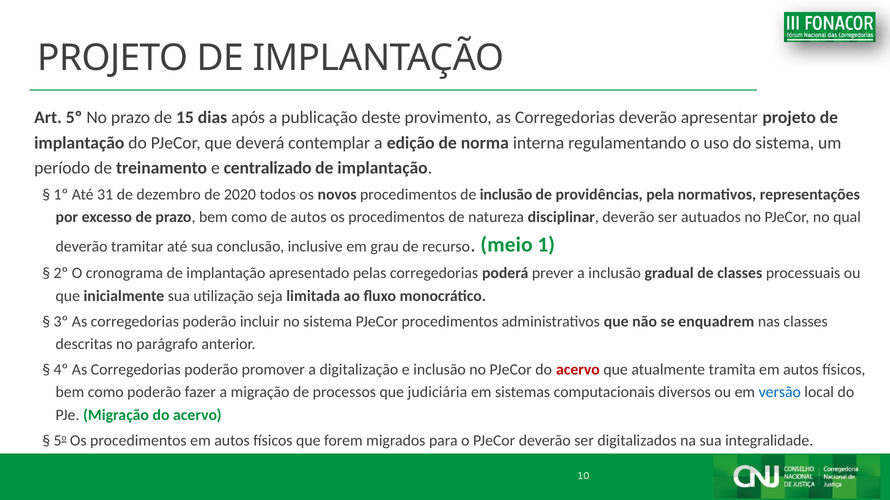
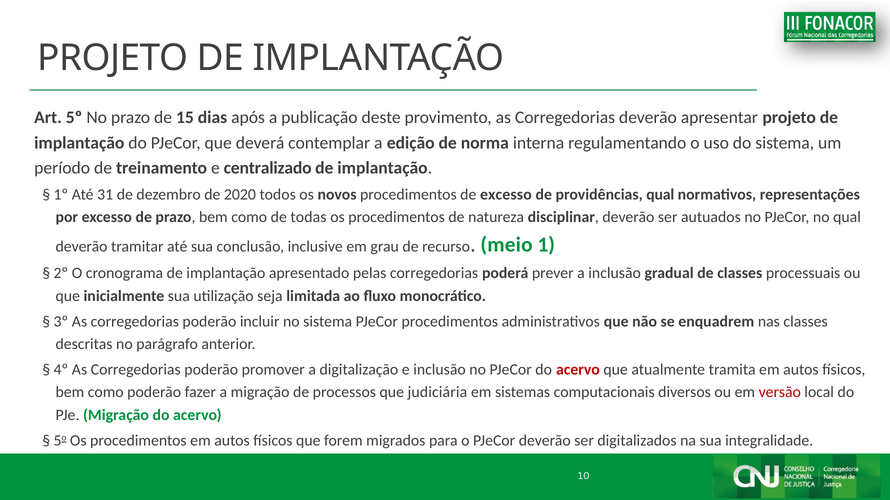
de inclusão: inclusão -> excesso (506, 195)
providências pela: pela -> qual (660, 195)
de autos: autos -> todas (308, 217)
versão colour: blue -> red (780, 393)
